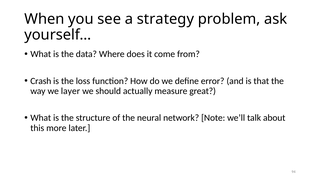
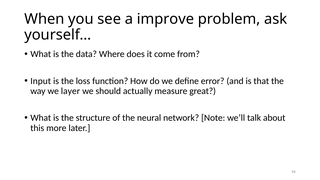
strategy: strategy -> improve (165, 19)
Crash: Crash -> Input (41, 81)
